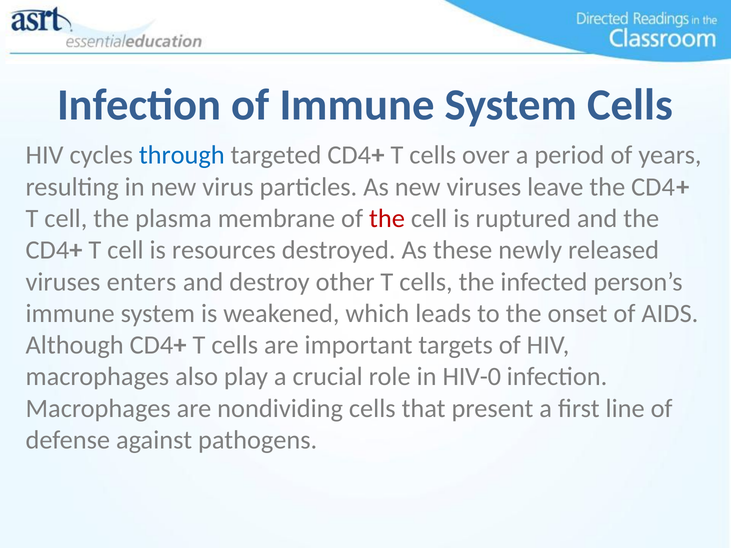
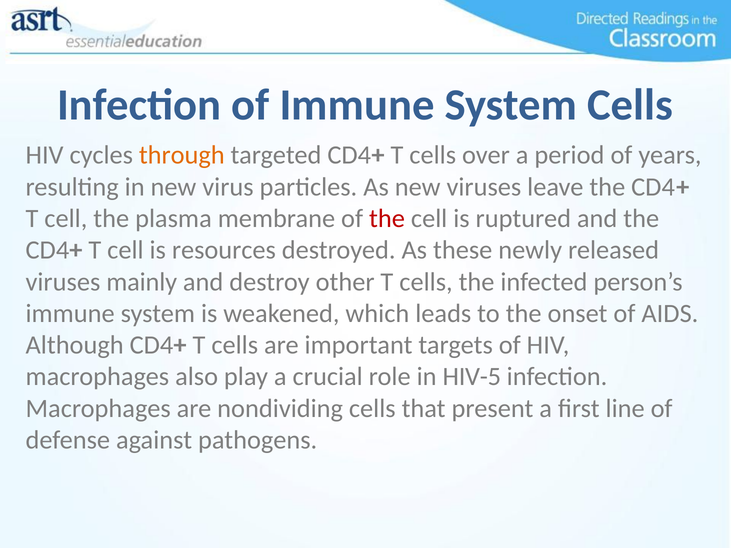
through colour: blue -> orange (182, 155)
enters: enters -> mainly (142, 282)
HIV-0: HIV-0 -> HIV-5 (472, 377)
